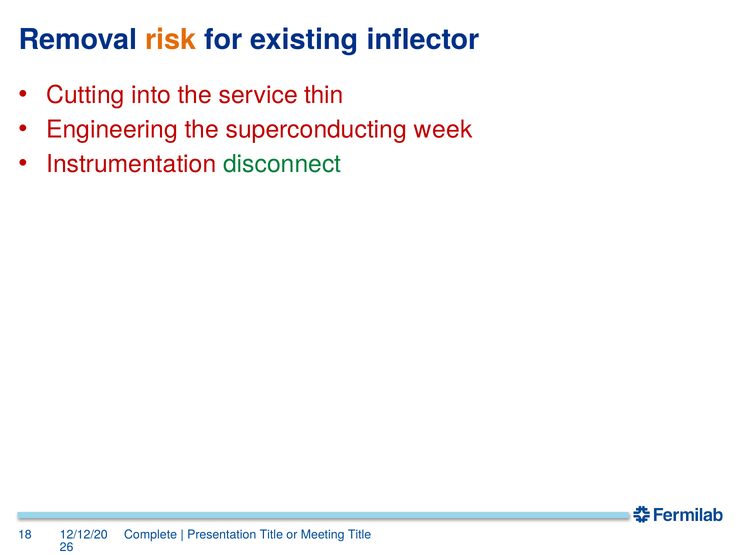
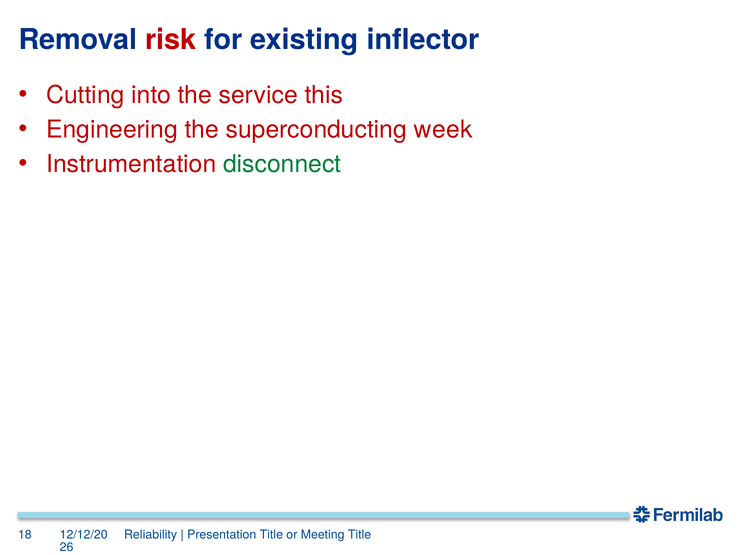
risk colour: orange -> red (171, 40)
thin: thin -> this (324, 95)
Complete: Complete -> Reliability (151, 535)
